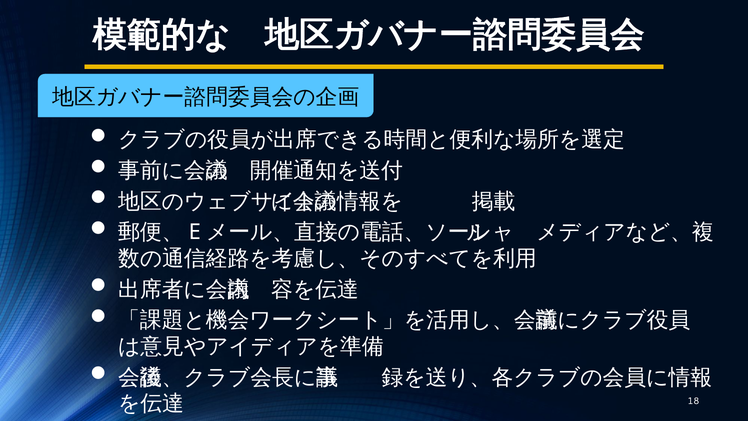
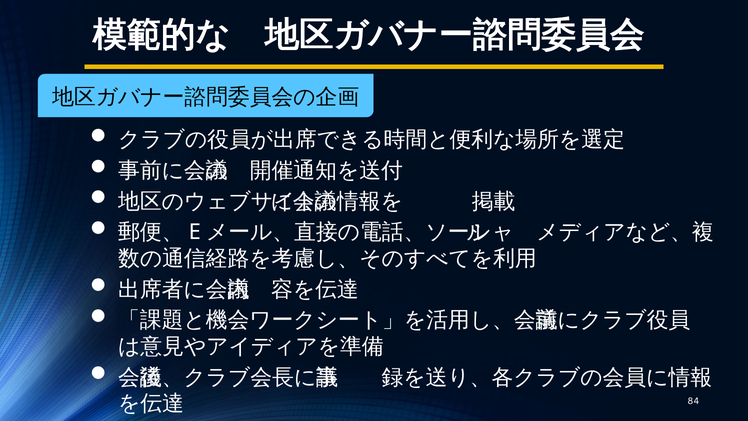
18: 18 -> 84 (693, 401)
